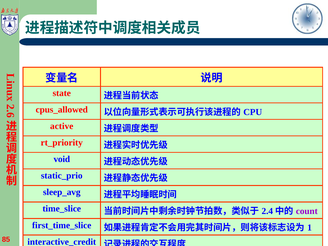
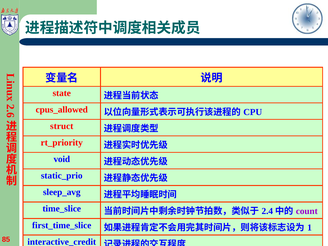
active: active -> struct (62, 126)
